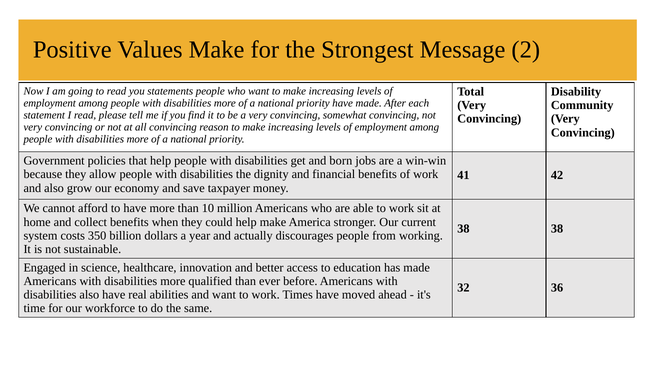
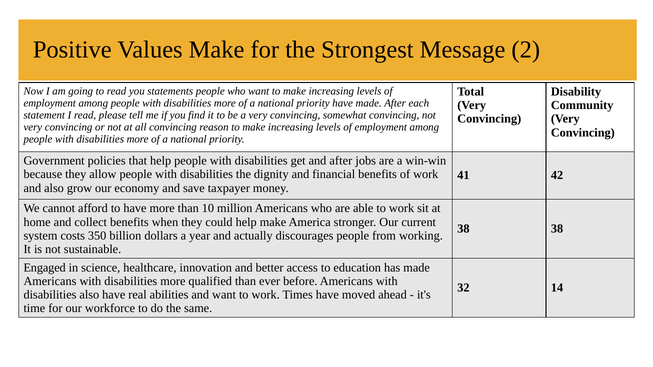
and born: born -> after (341, 161)
36: 36 -> 14 (557, 288)
